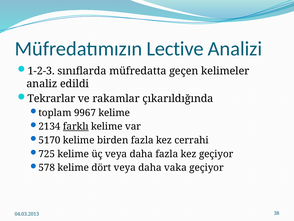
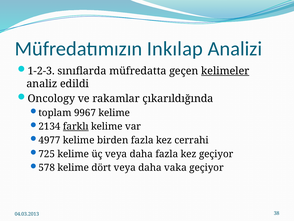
Lective: Lective -> Inkılap (175, 49)
kelimeler underline: none -> present (225, 71)
Tekrarlar: Tekrarlar -> Oncology (51, 98)
5170: 5170 -> 4977 (50, 140)
